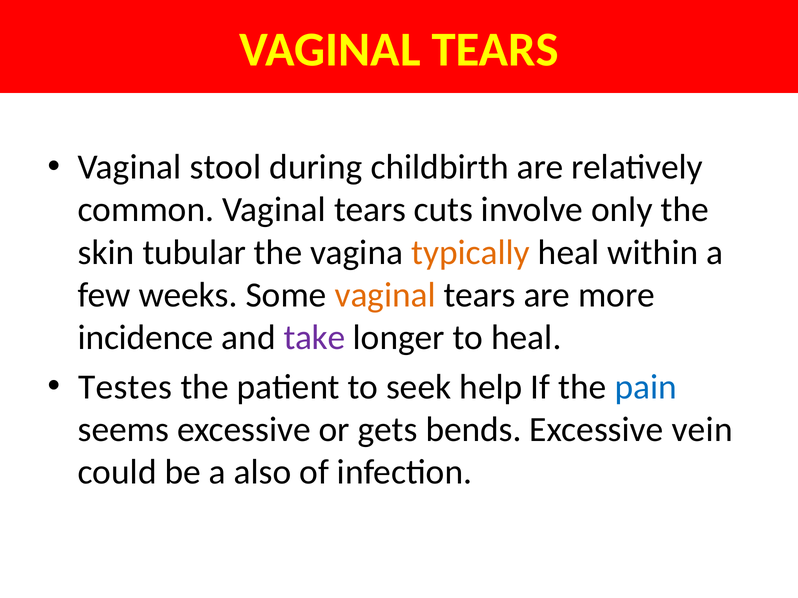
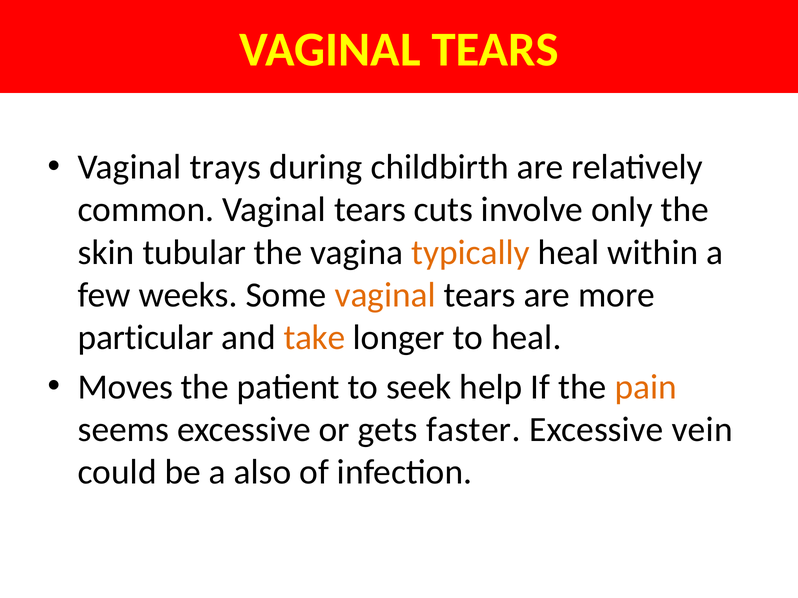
stool: stool -> trays (225, 167)
incidence: incidence -> particular (146, 338)
take colour: purple -> orange (314, 338)
Testes: Testes -> Moves (125, 387)
pain colour: blue -> orange (646, 387)
bends: bends -> faster (473, 430)
